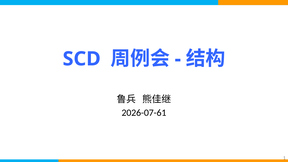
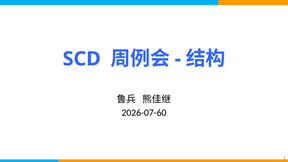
2026-07-61: 2026-07-61 -> 2026-07-60 (144, 113)
